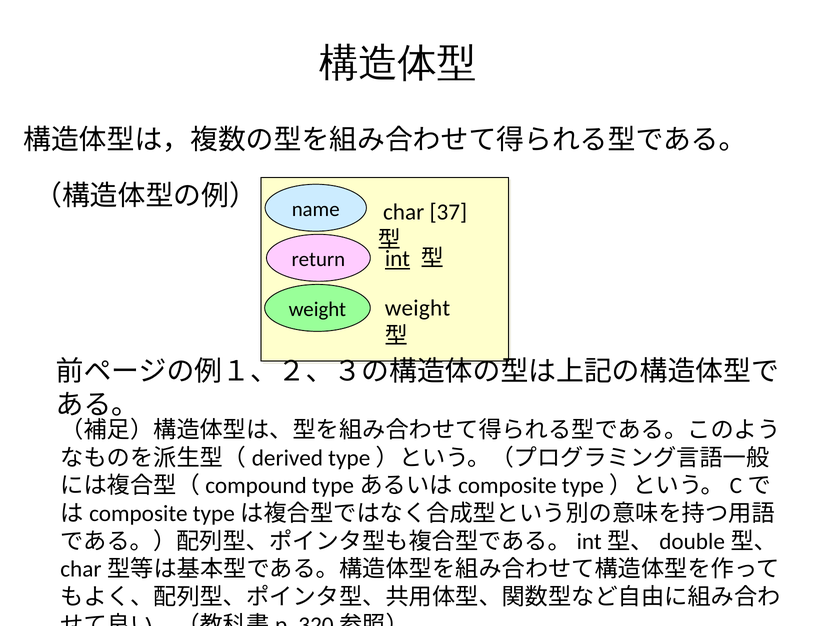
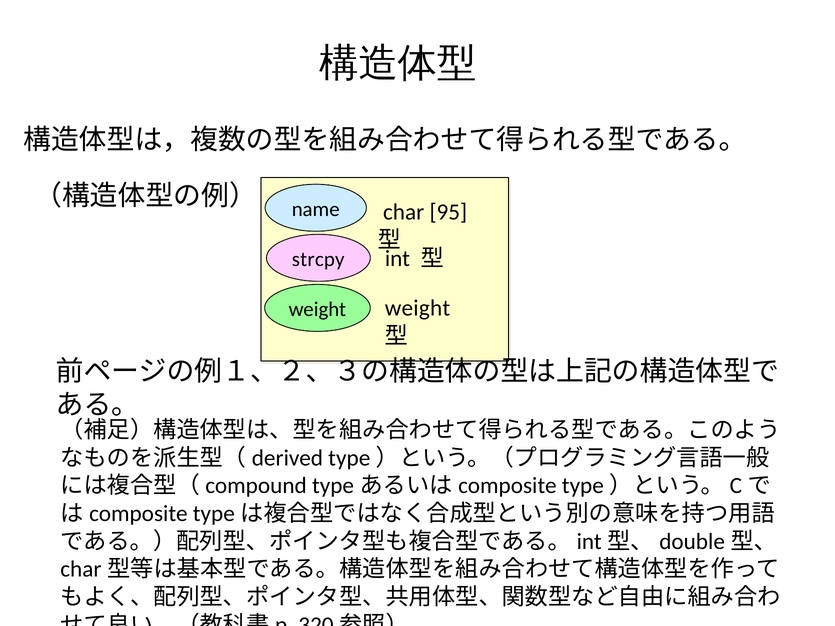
37: 37 -> 95 (448, 212)
int underline: present -> none (397, 259)
return: return -> strcpy (318, 259)
